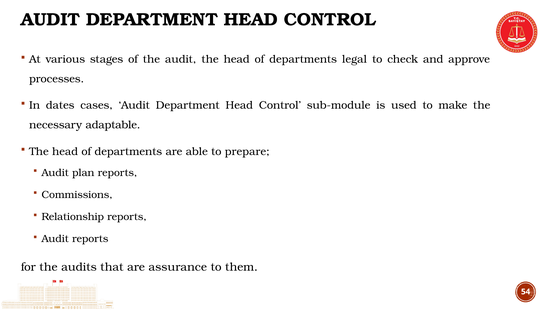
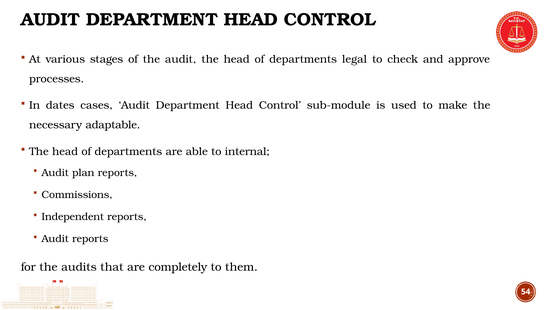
prepare: prepare -> internal (247, 151)
Relationship: Relationship -> Independent (73, 217)
assurance: assurance -> completely (178, 267)
